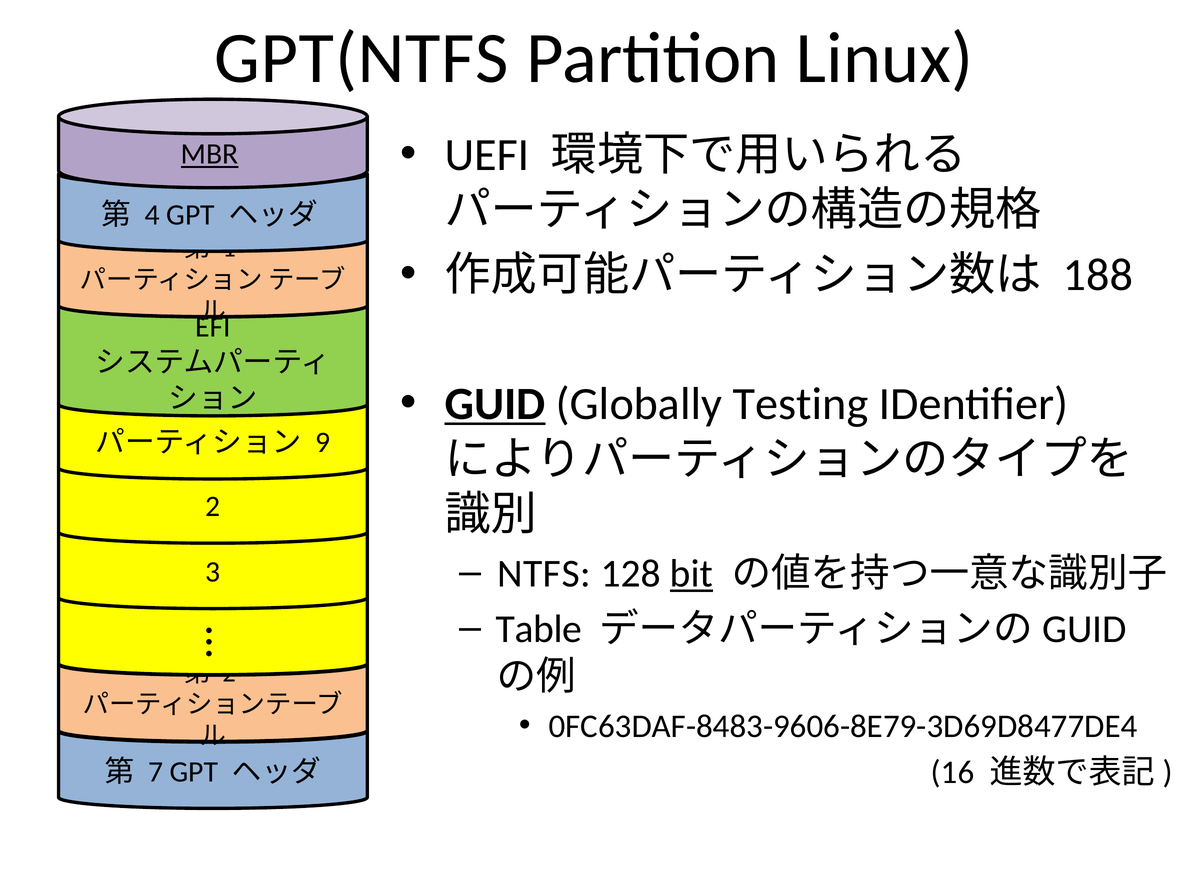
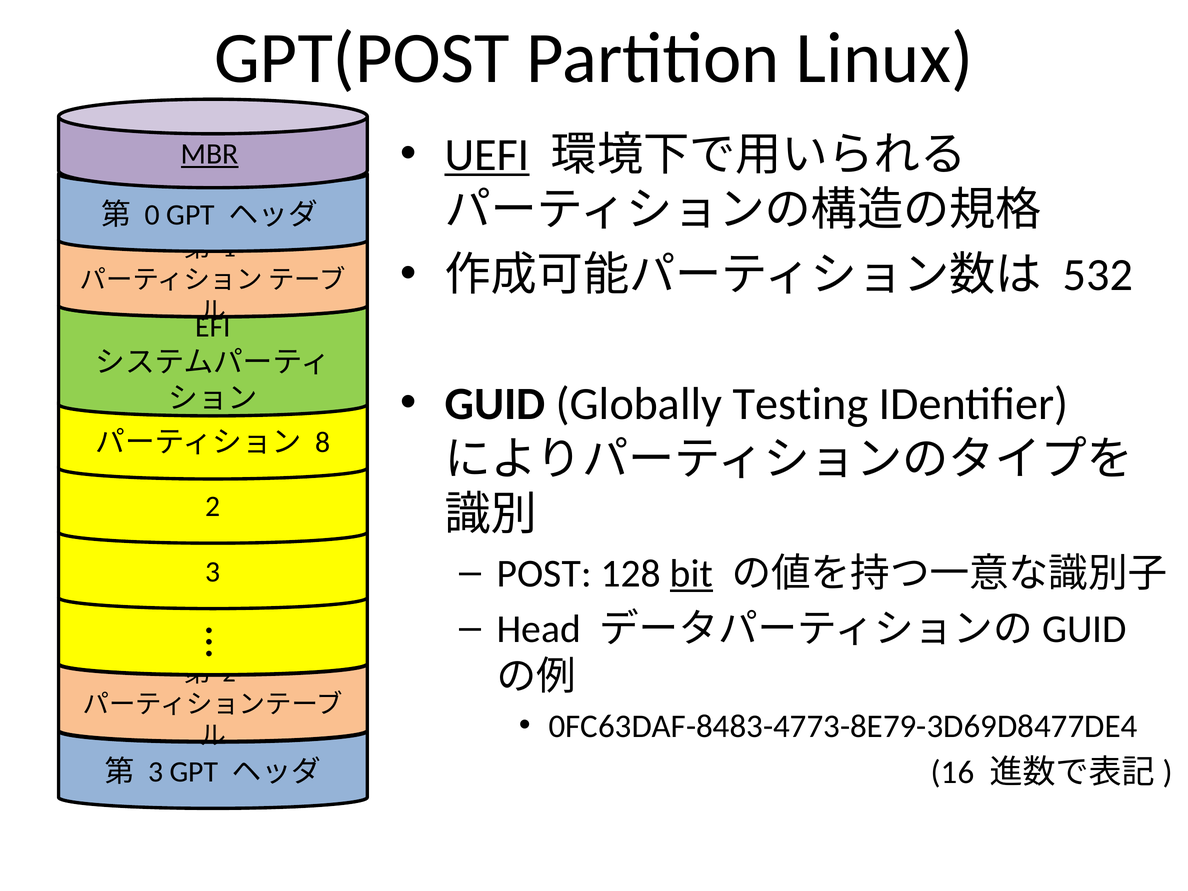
GPT(NTFS: GPT(NTFS -> GPT(POST (362, 58)
UEFI underline: none -> present (487, 155)
4: 4 -> 0 (152, 215)
188: 188 -> 532 (1098, 275)
GUID underline: present -> none (495, 404)
9: 9 -> 8 (323, 442)
NTFS: NTFS -> POST (544, 574)
Table: Table -> Head (539, 629)
0FC63DAF-8483-9606-8E79-3D69D8477DE4: 0FC63DAF-8483-9606-8E79-3D69D8477DE4 -> 0FC63DAF-8483-4773-8E79-3D69D8477DE4 (843, 726)
7: 7 -> 3 (156, 772)
